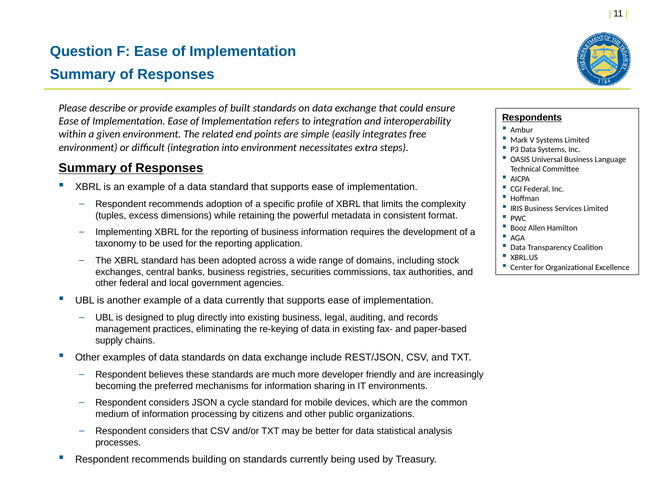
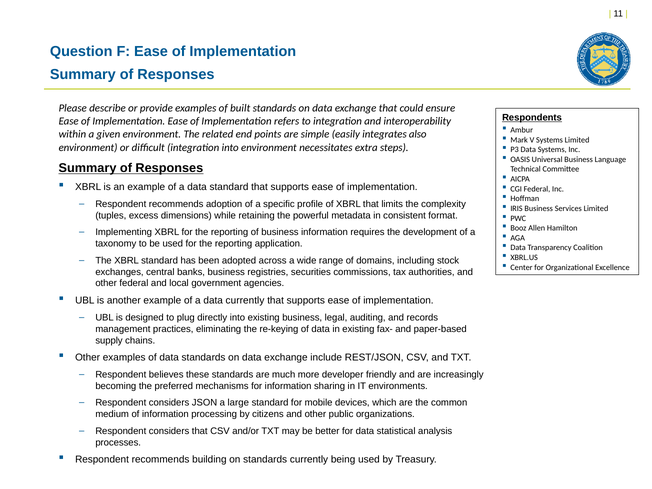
free: free -> also (418, 134)
cycle: cycle -> large (238, 403)
